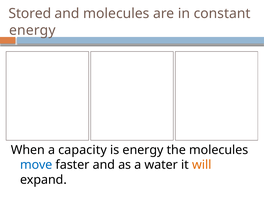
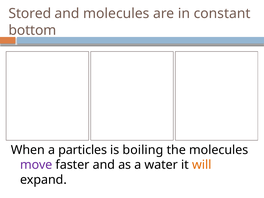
energy: energy -> bottom (32, 30)
capacity: capacity -> particles (83, 150)
is energy: energy -> boiling (143, 150)
move colour: blue -> purple (36, 165)
